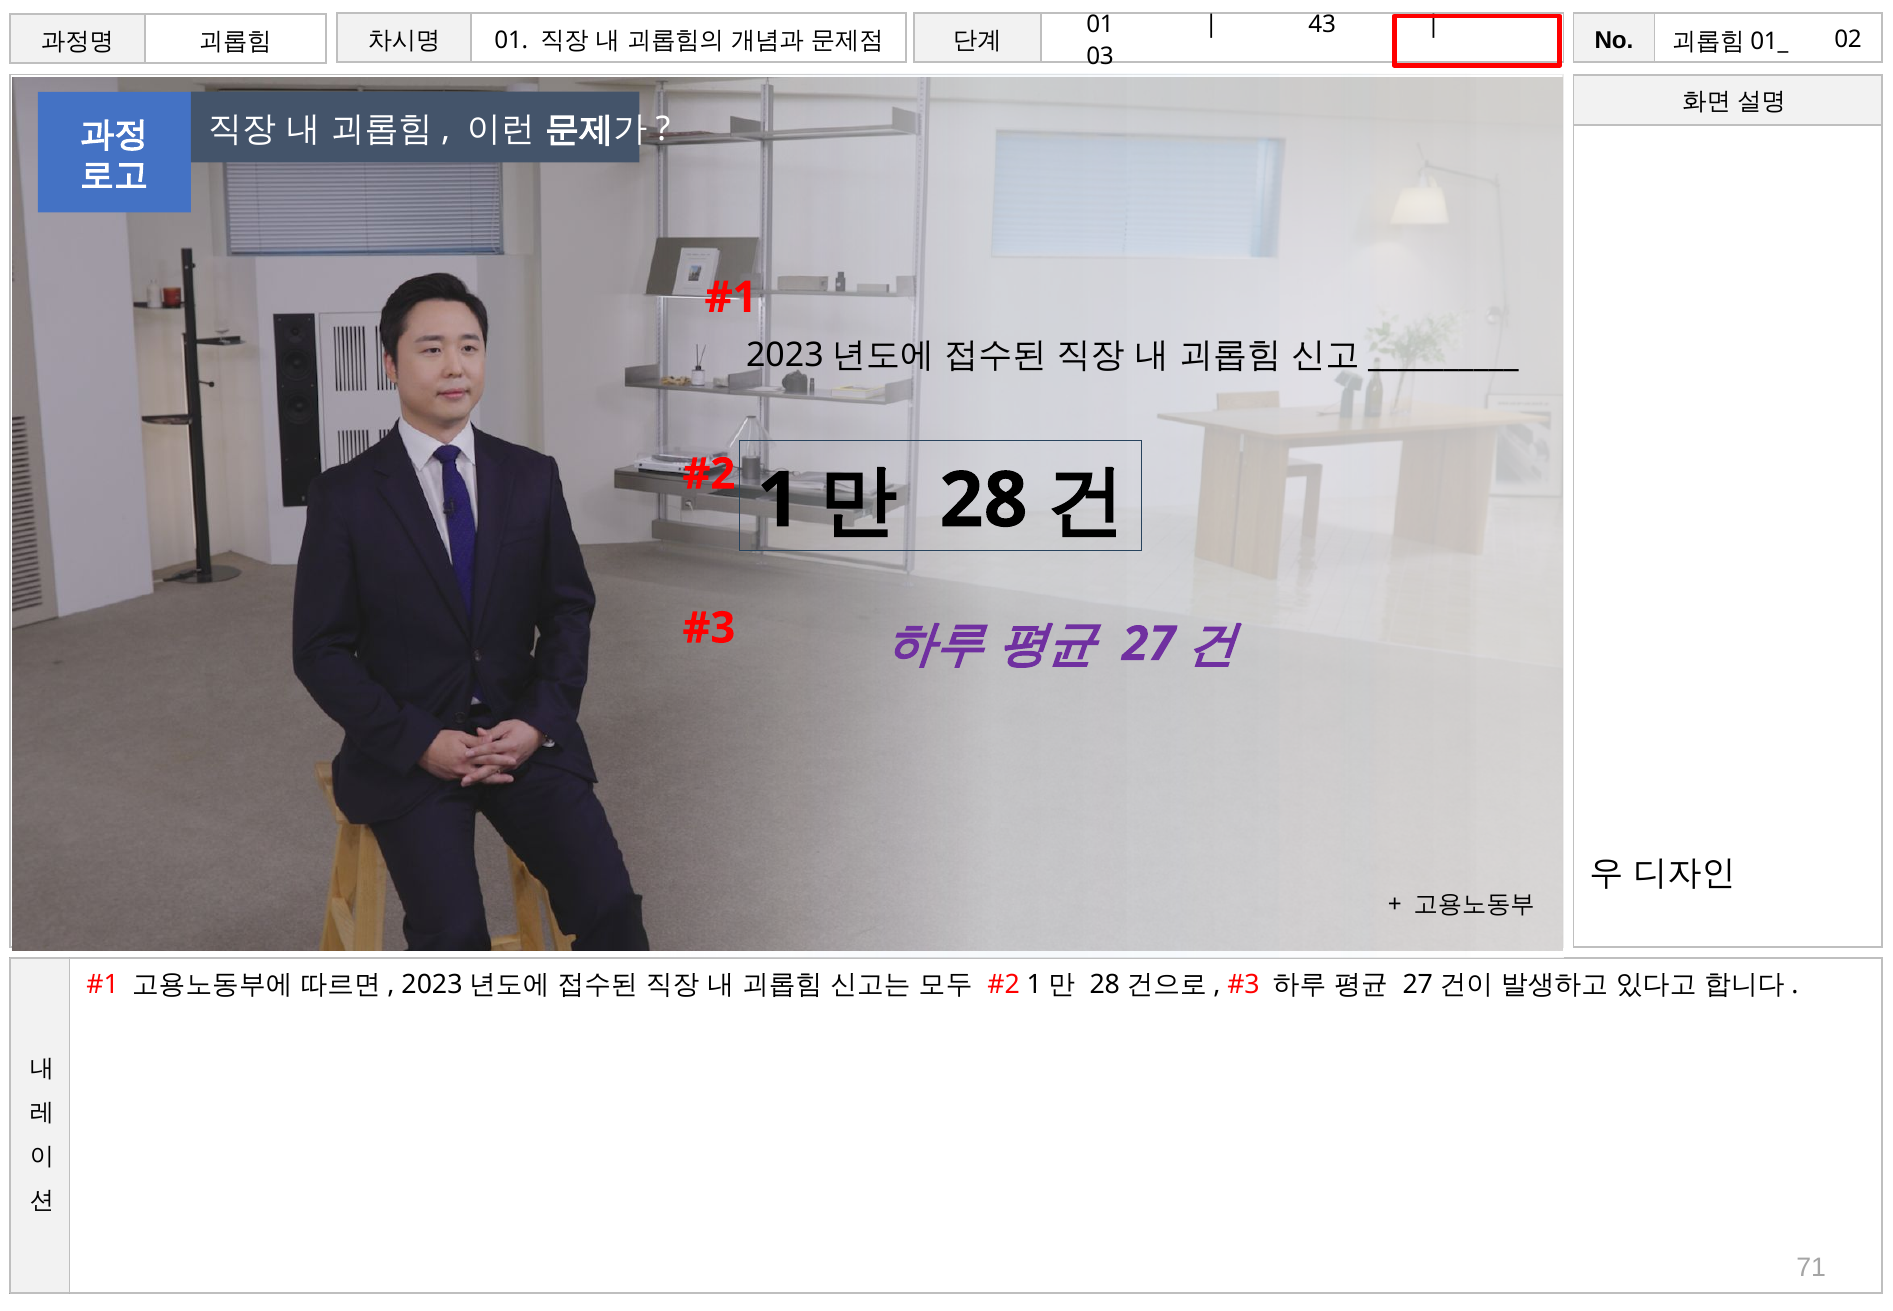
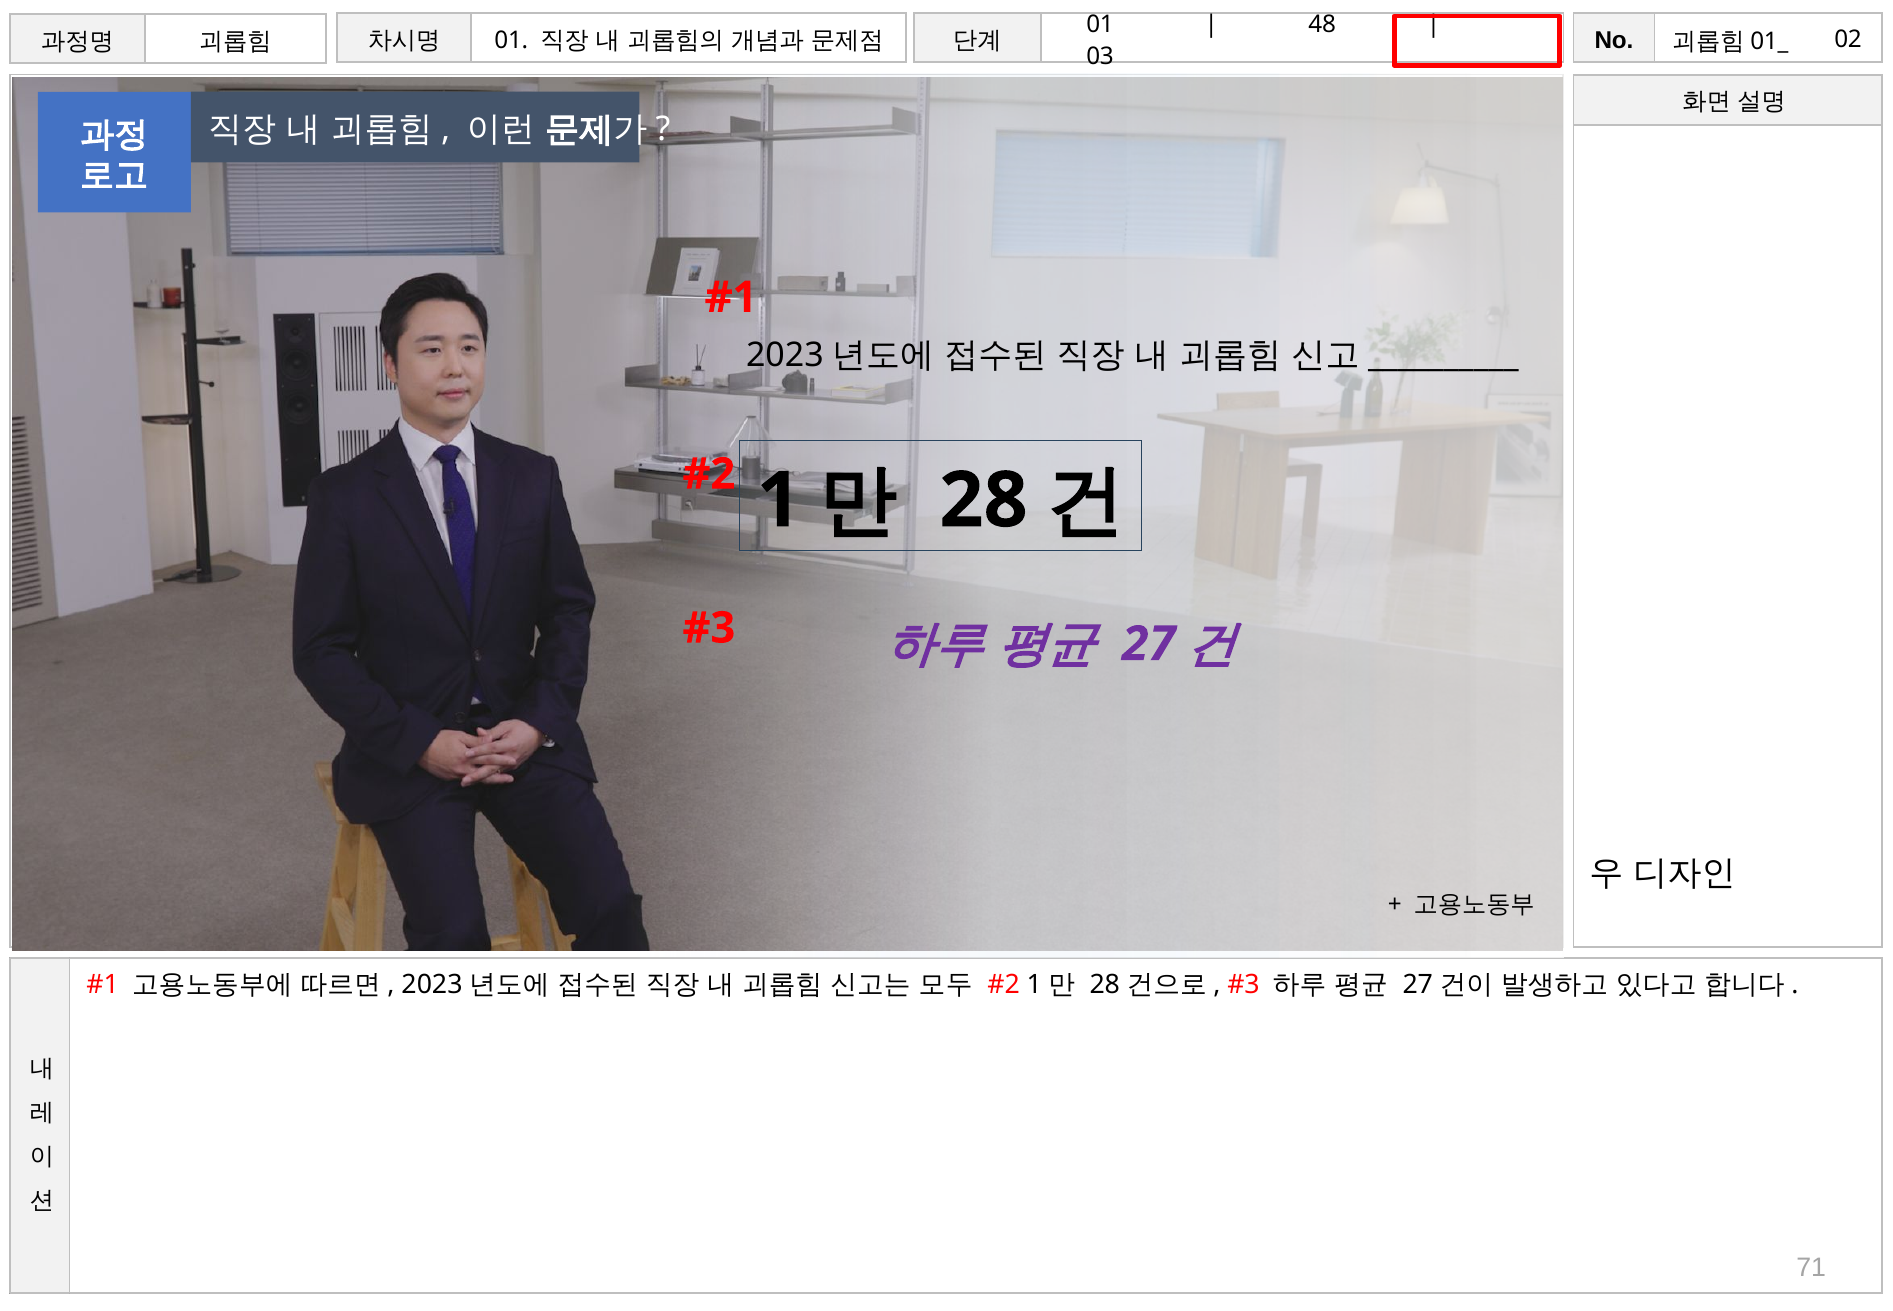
43: 43 -> 48 (1322, 25)
